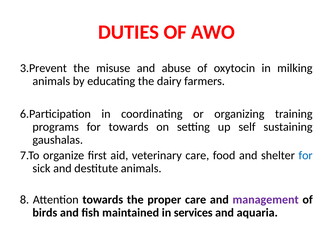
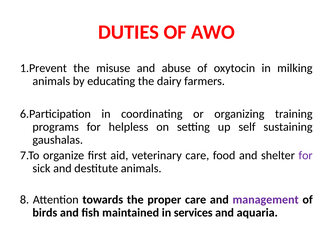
3.Prevent: 3.Prevent -> 1.Prevent (43, 68)
for towards: towards -> helpless (129, 127)
for colour: blue -> purple (306, 155)
